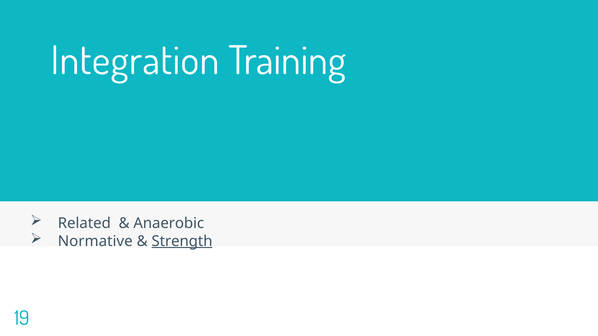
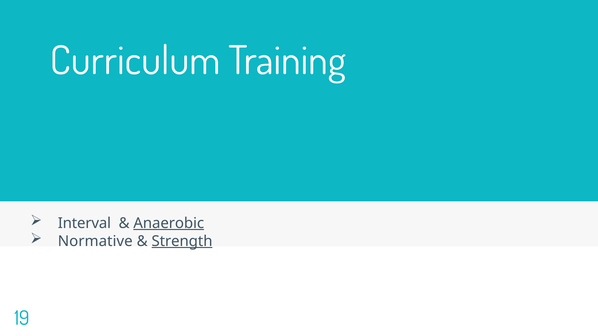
Integration: Integration -> Curriculum (135, 61)
Related: Related -> Interval (84, 223)
Anaerobic underline: none -> present (169, 223)
